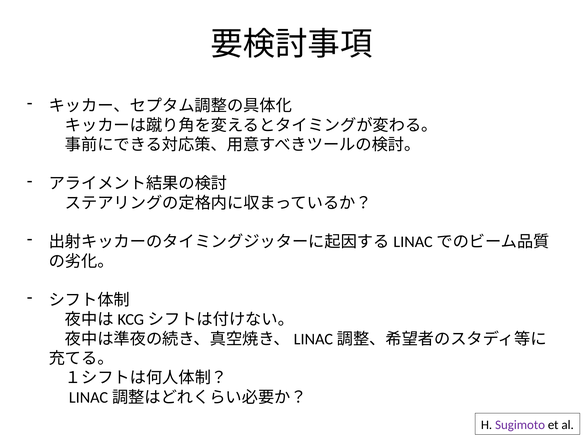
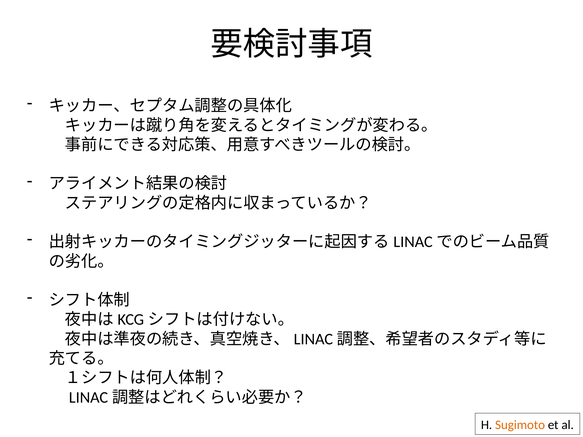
Sugimoto colour: purple -> orange (520, 425)
